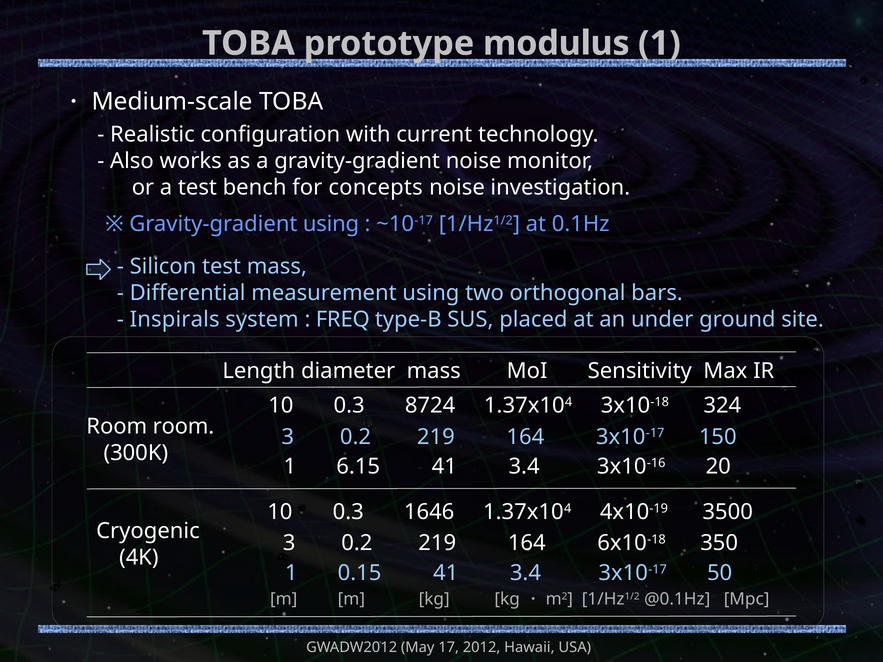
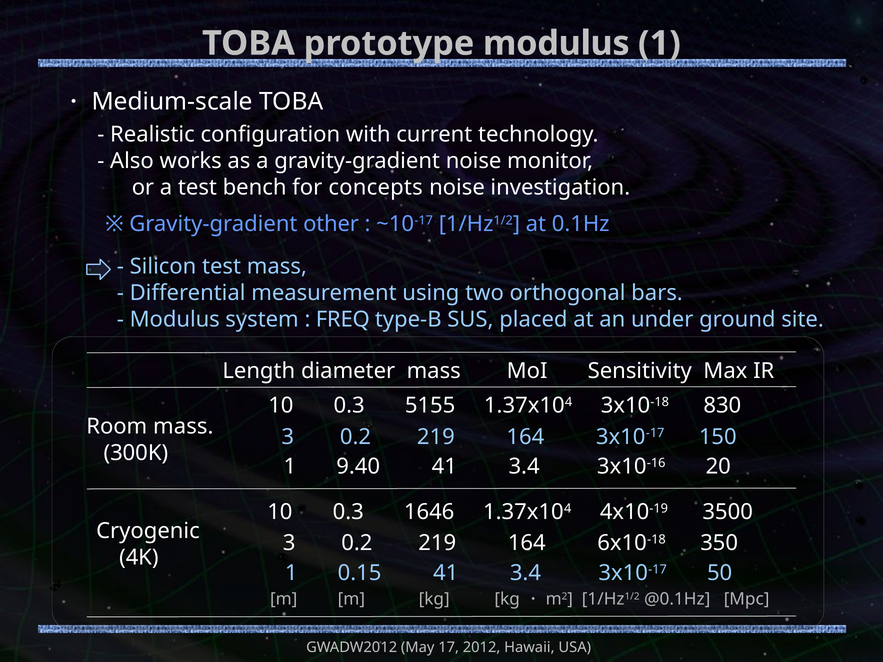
Gravity-gradient using: using -> other (331, 224)
Inspirals: Inspirals -> Modulus (175, 320)
8724: 8724 -> 5155 (430, 406)
324: 324 -> 830 (722, 406)
Room room: room -> mass (183, 427)
6.15: 6.15 -> 9.40 (358, 467)
